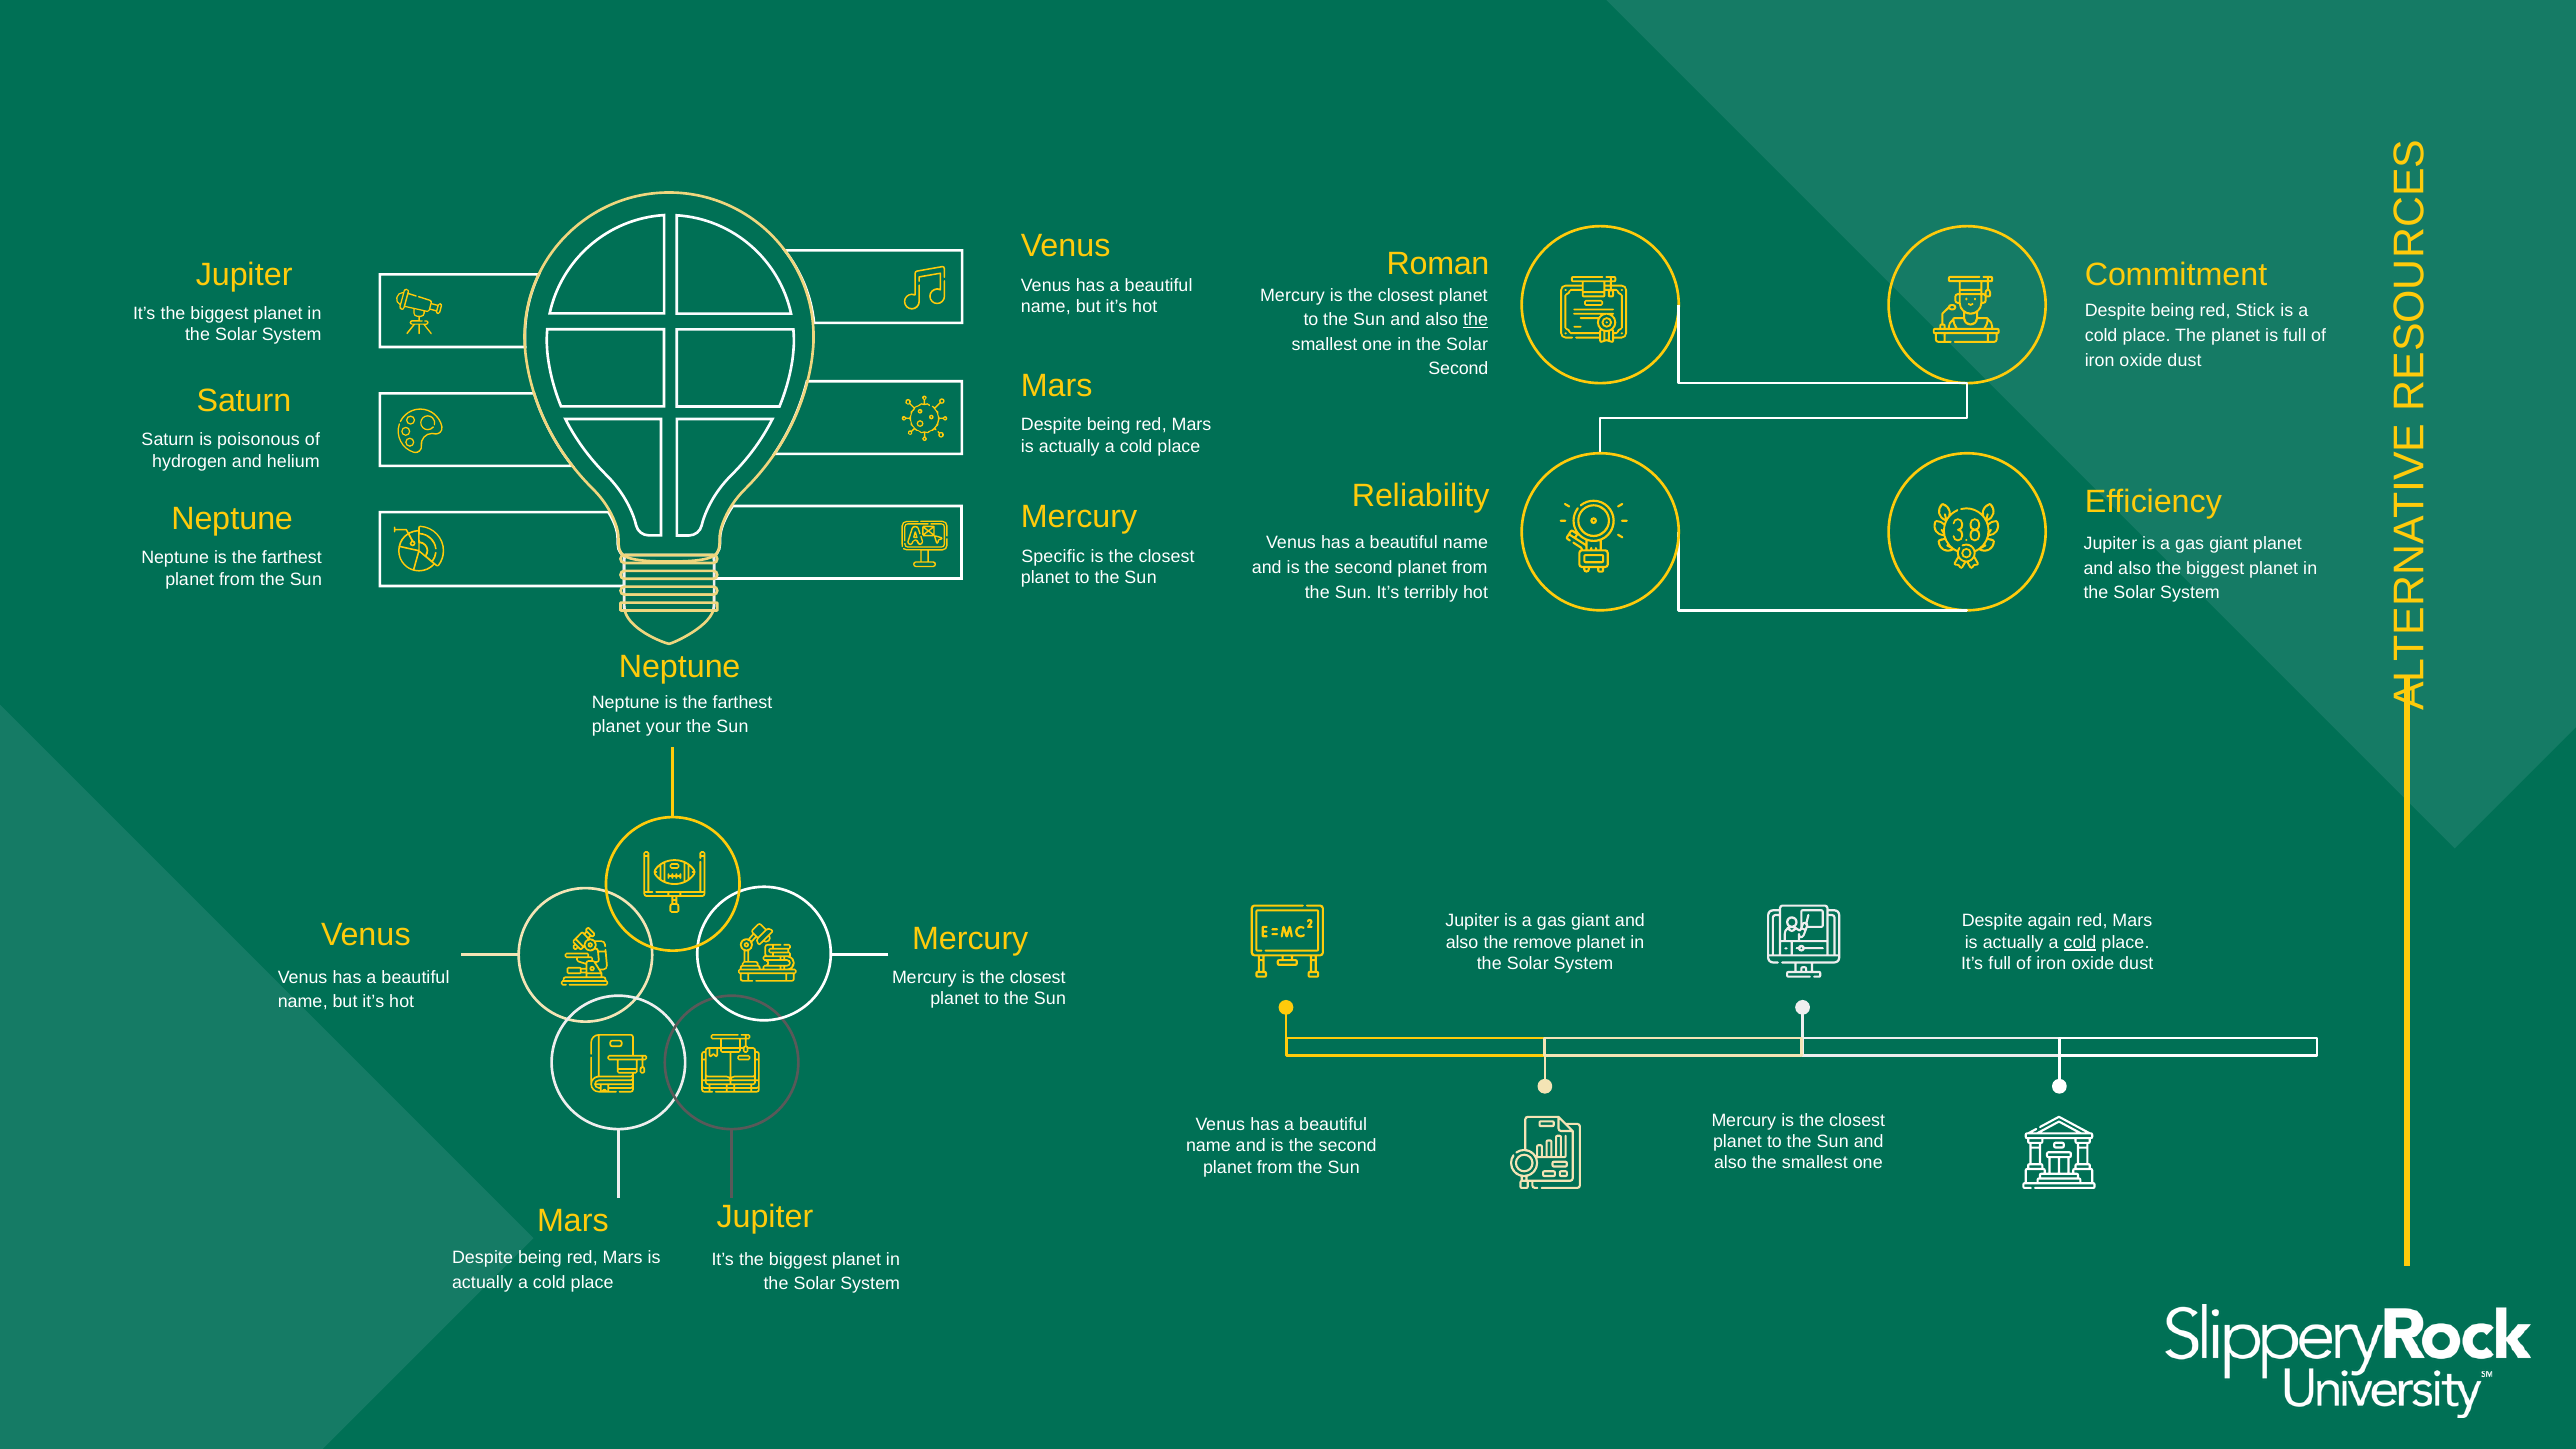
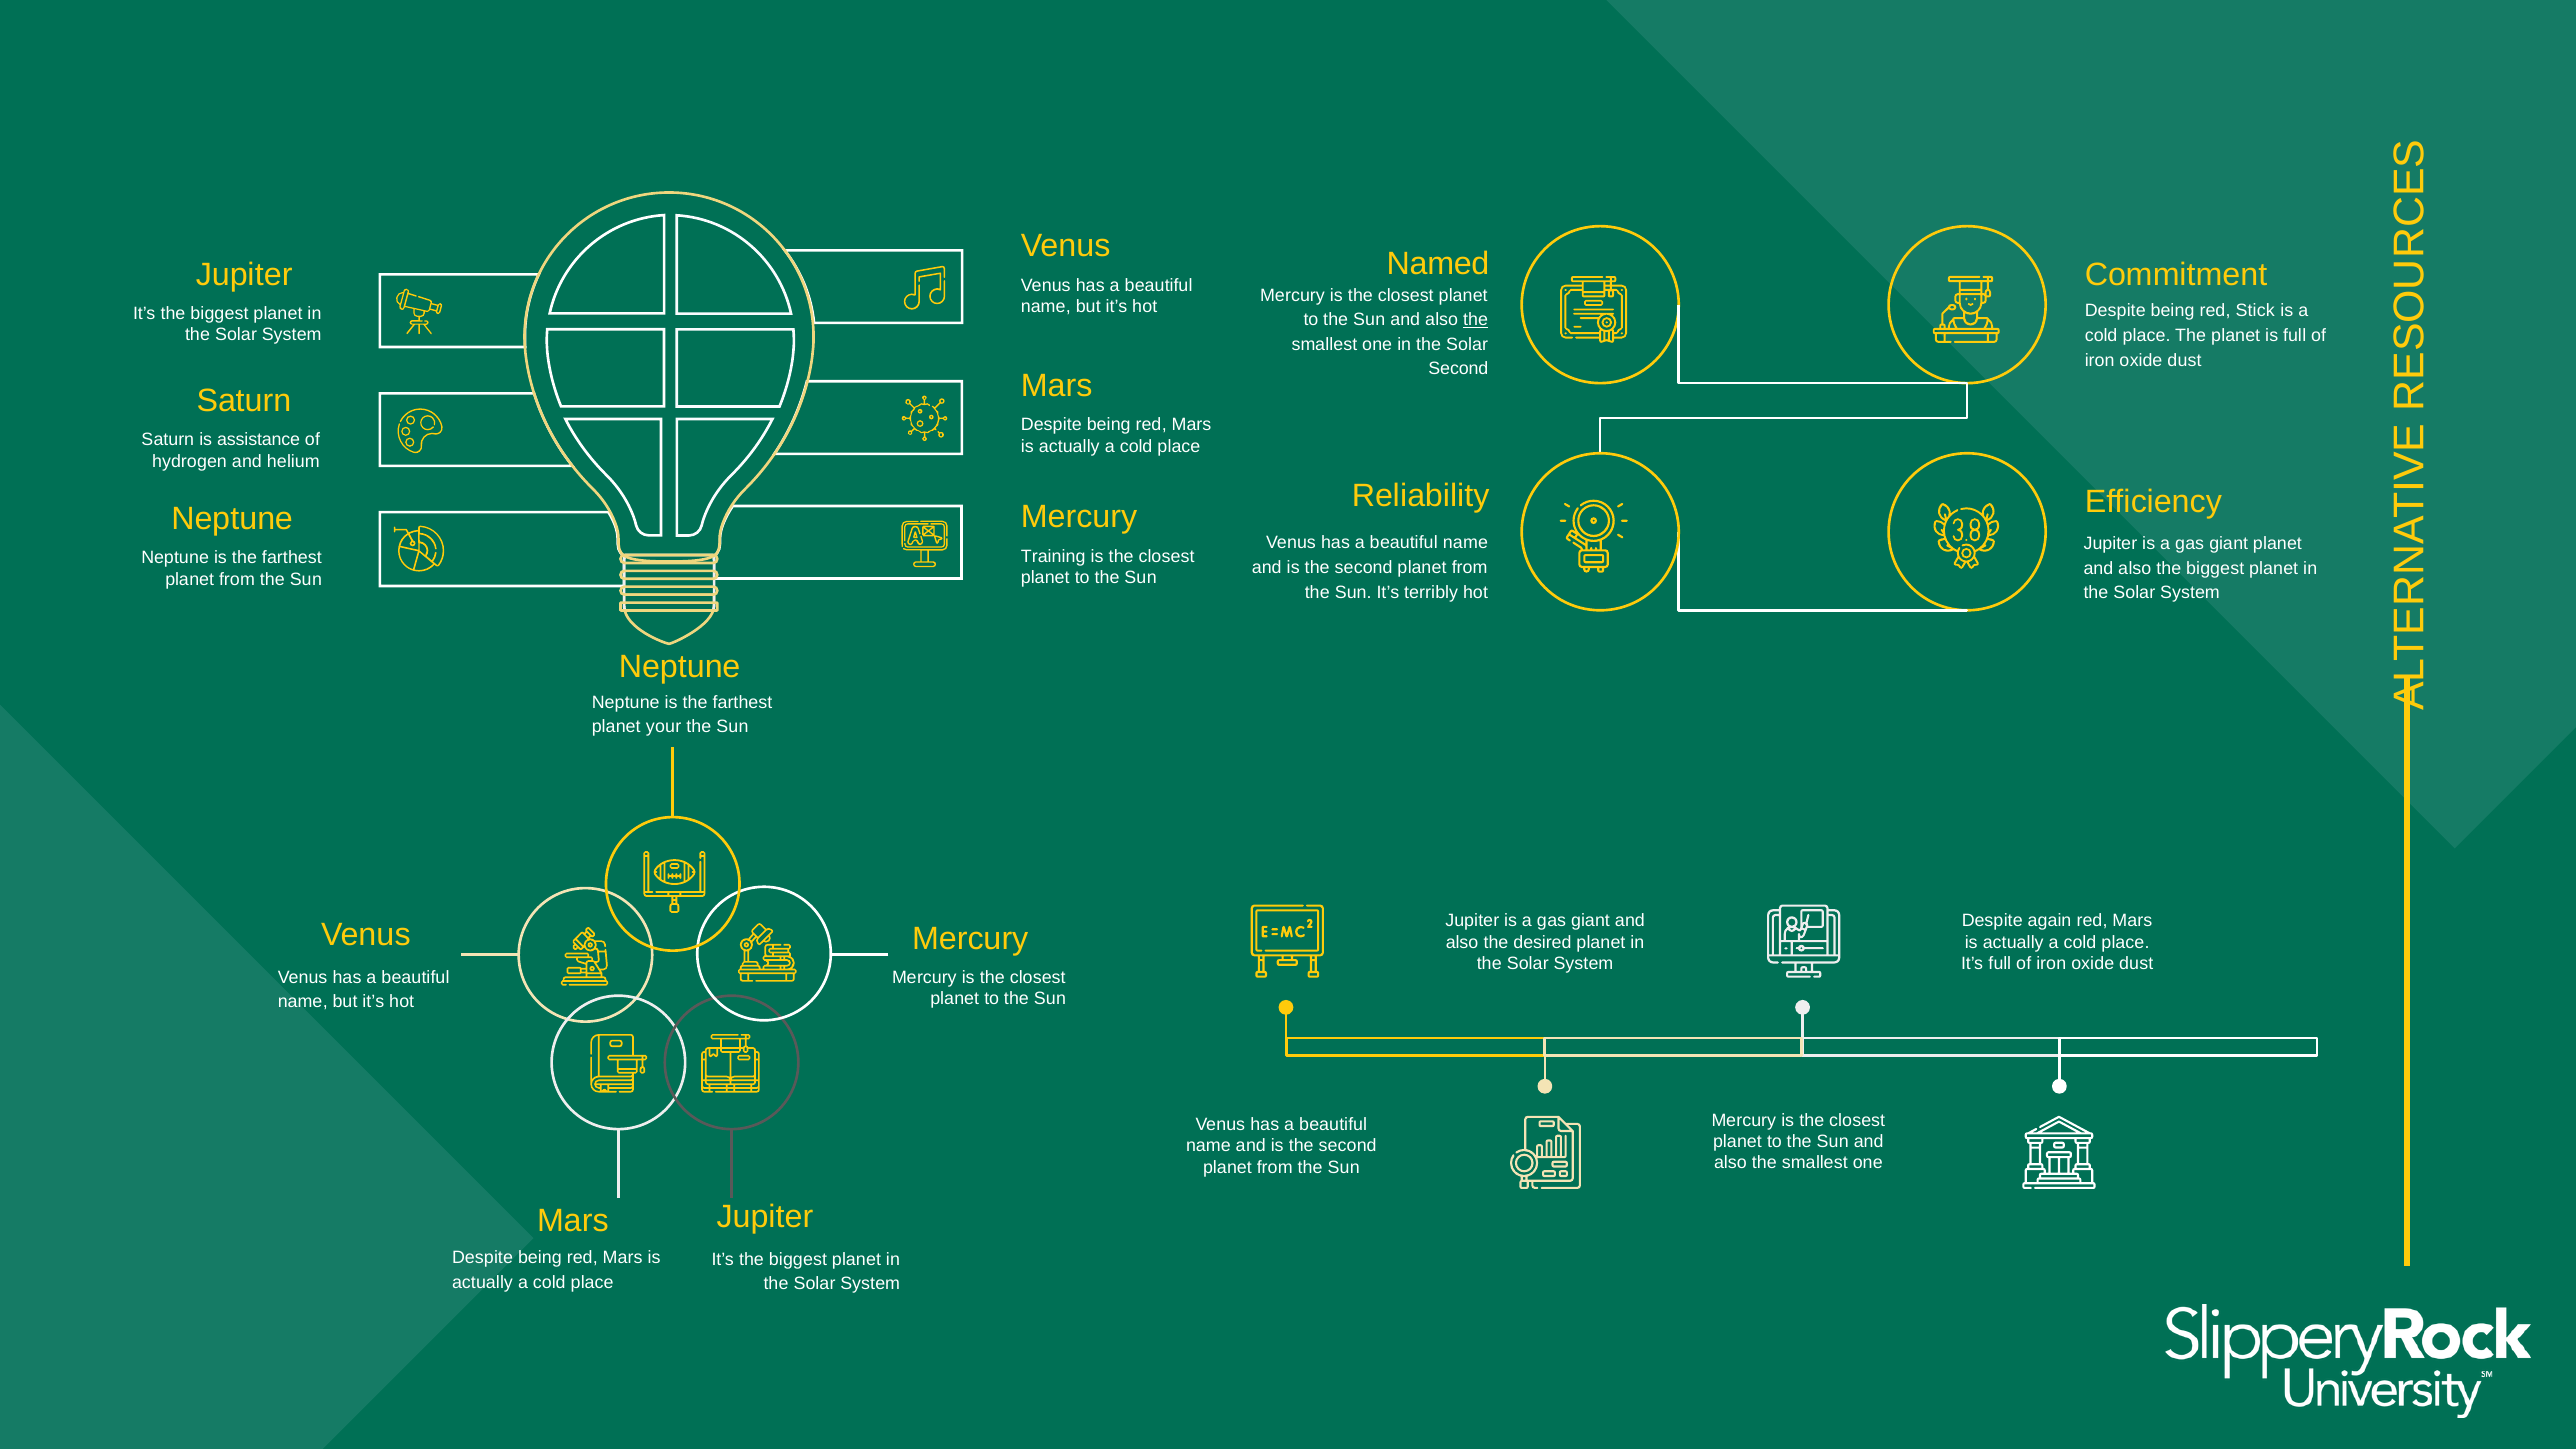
Roman: Roman -> Named (1438, 264)
poisonous: poisonous -> assistance (259, 440)
Specific: Specific -> Training (1053, 556)
remove: remove -> desired (1542, 942)
cold underline: present -> none (2080, 942)
